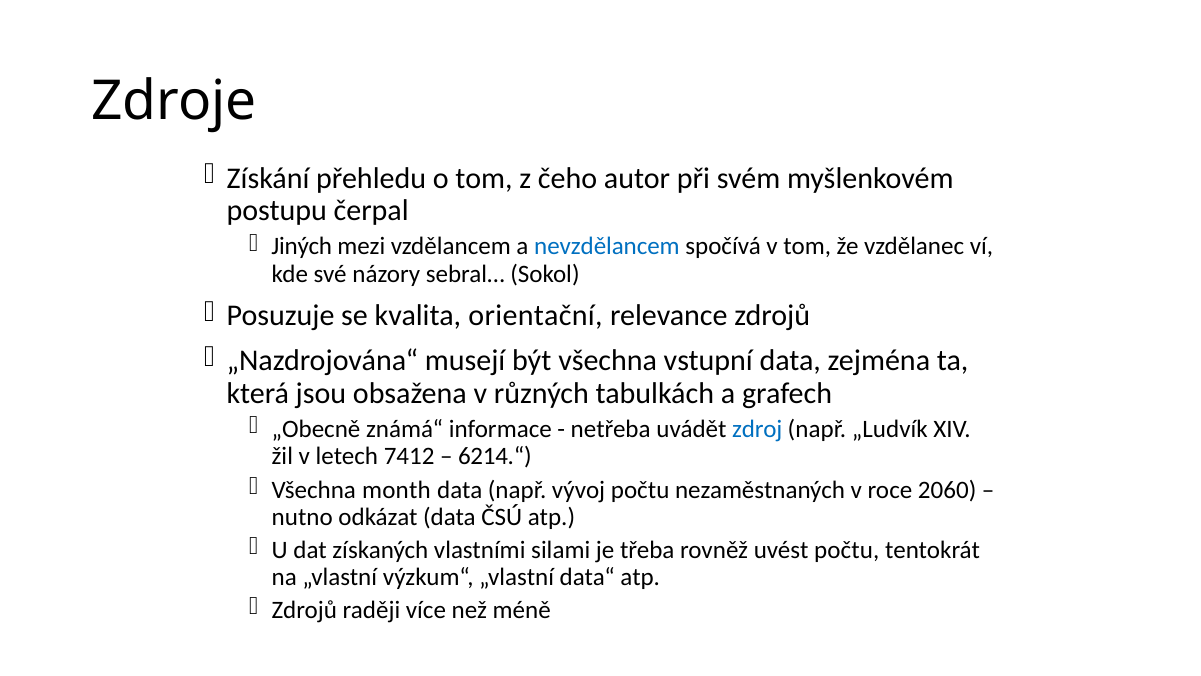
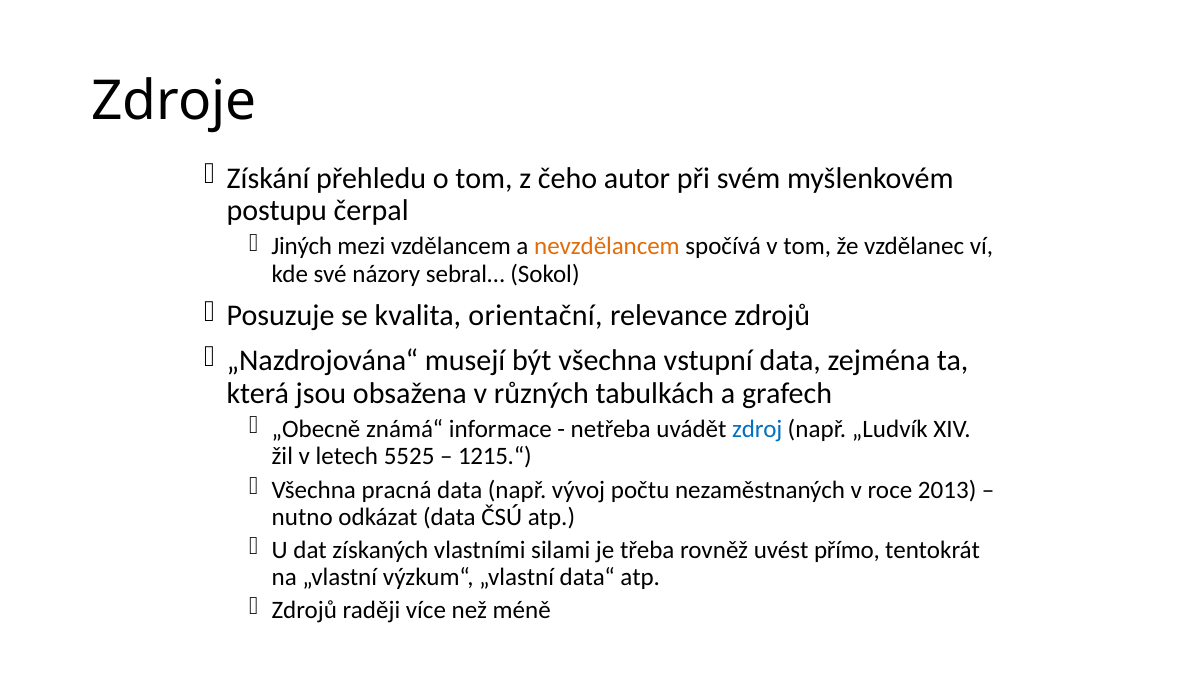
nevzdělancem colour: blue -> orange (607, 247)
7412: 7412 -> 5525 (409, 456)
6214.“: 6214.“ -> 1215.“ (495, 456)
month: month -> pracná (397, 489)
2060: 2060 -> 2013 (947, 489)
uvést počtu: počtu -> přímo (847, 550)
